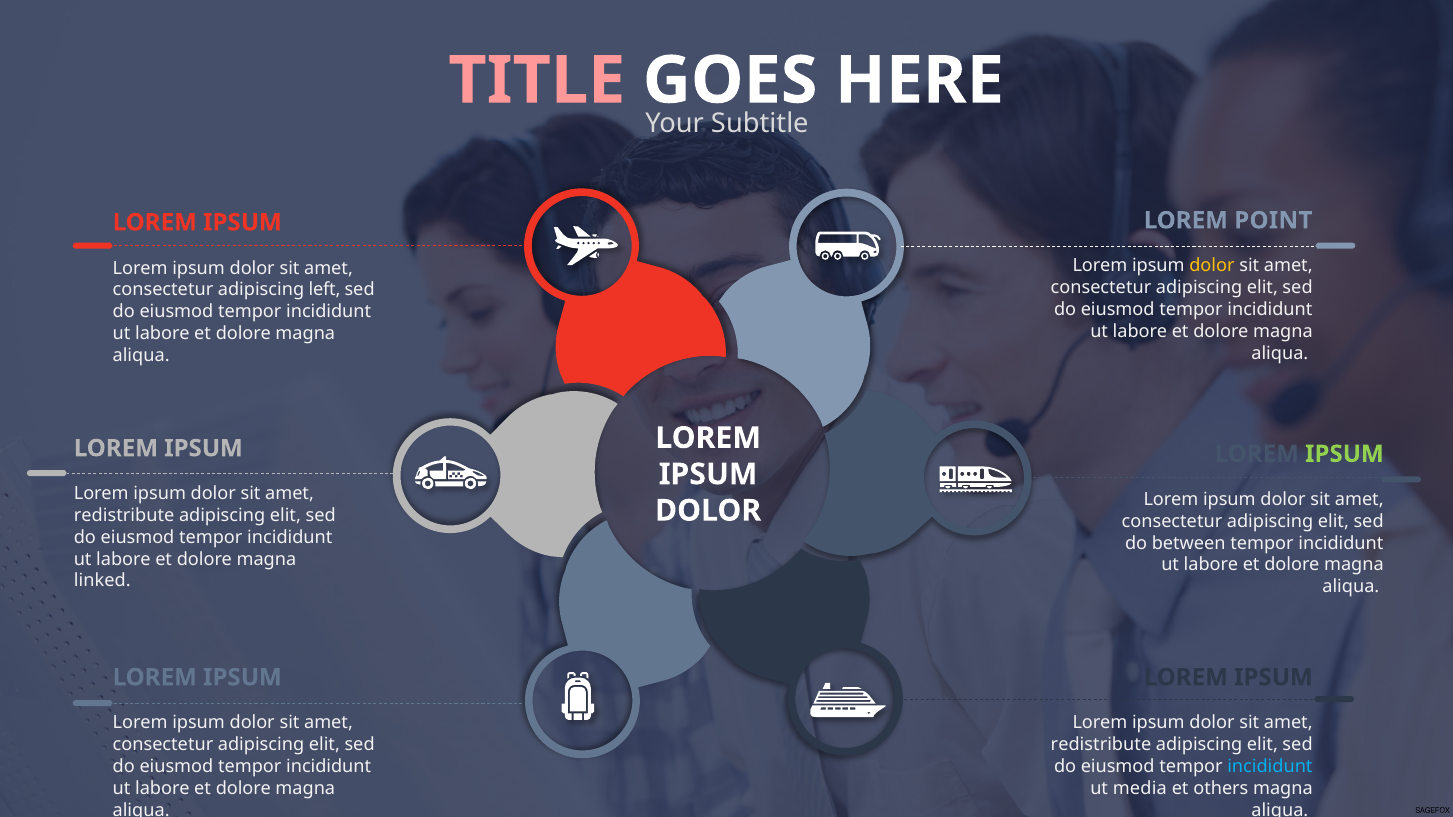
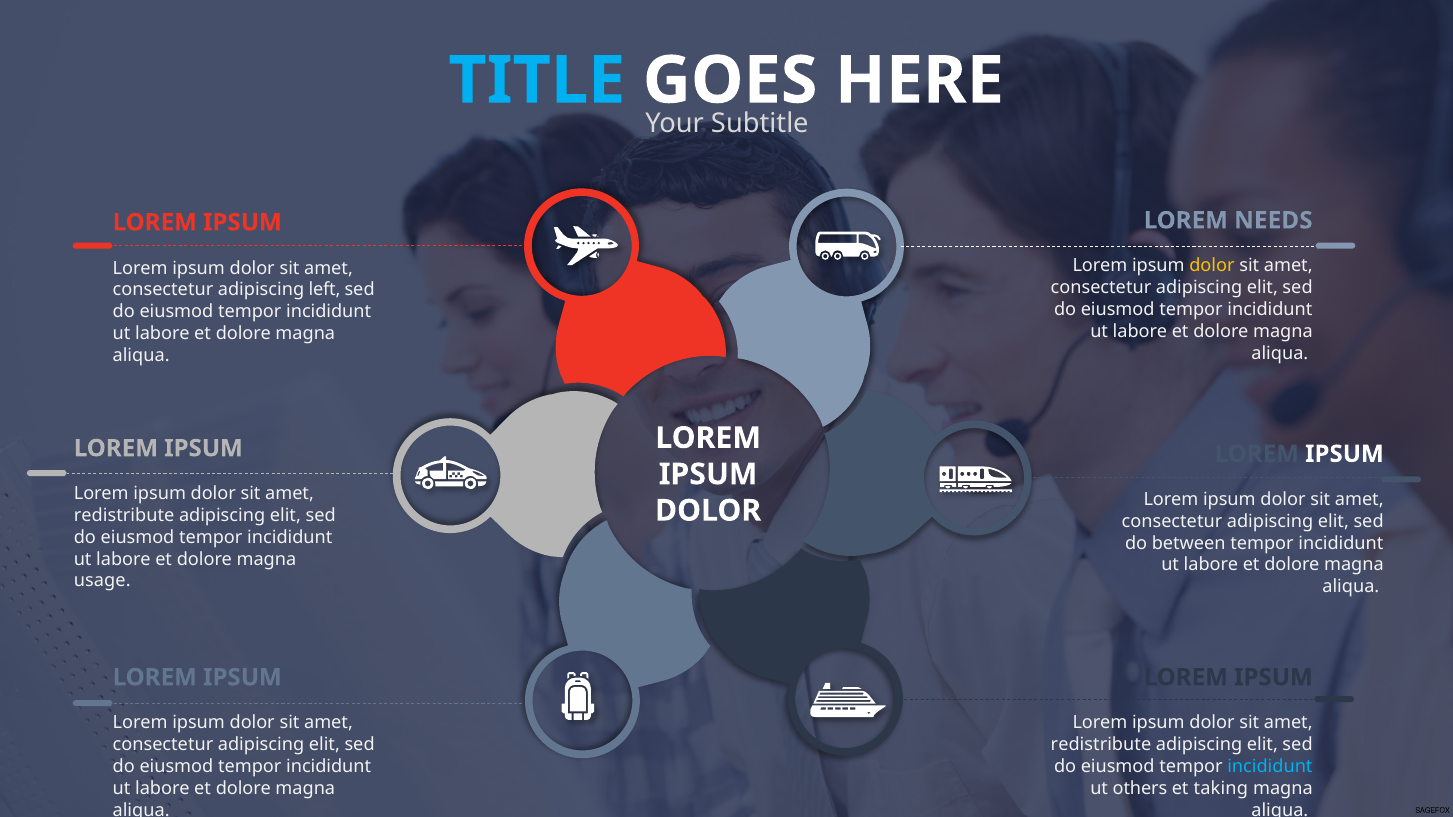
TITLE colour: pink -> light blue (537, 81)
POINT: POINT -> NEEDS (1273, 221)
IPSUM colour: light green -> white (1344, 454)
linked: linked -> usage (102, 581)
media: media -> others (1140, 789)
others: others -> taking (1221, 789)
